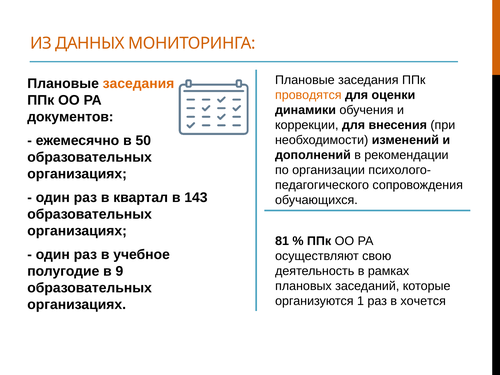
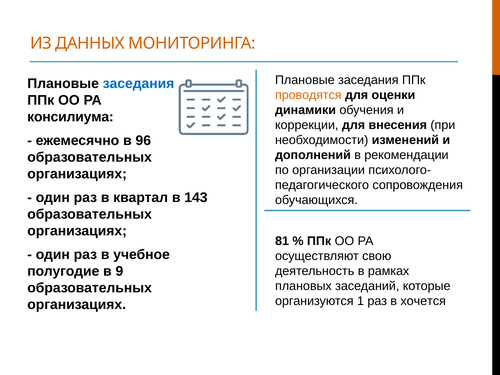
заседания colour: orange -> blue (139, 84)
документов: документов -> консилиума (70, 117)
50: 50 -> 96 (143, 140)
